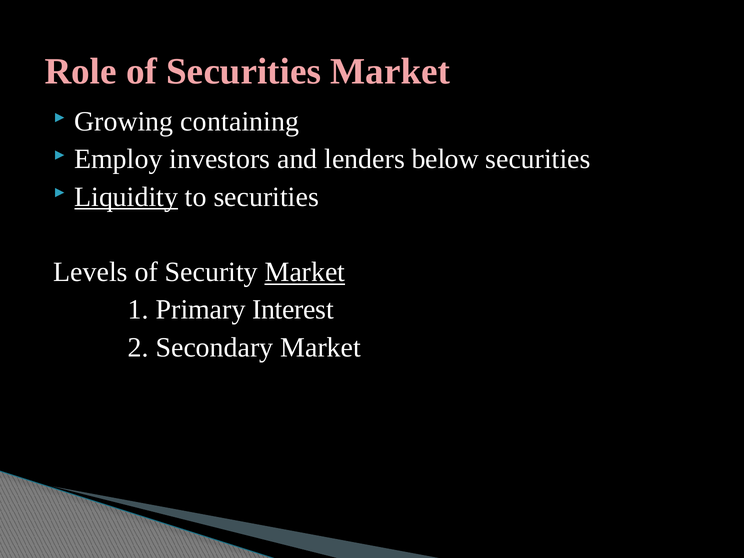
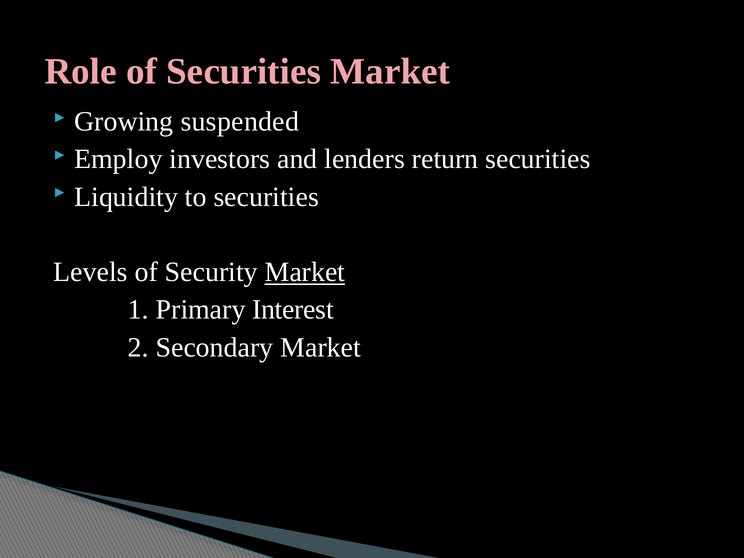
containing: containing -> suspended (240, 122)
below: below -> return (445, 159)
Liquidity underline: present -> none (126, 197)
